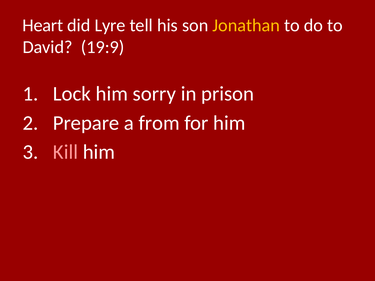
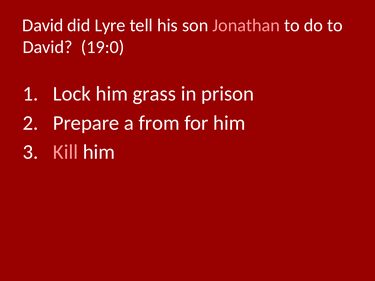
Heart: Heart -> David (43, 25)
Jonathan colour: yellow -> pink (246, 25)
19:9: 19:9 -> 19:0 (103, 47)
sorry: sorry -> grass (154, 94)
